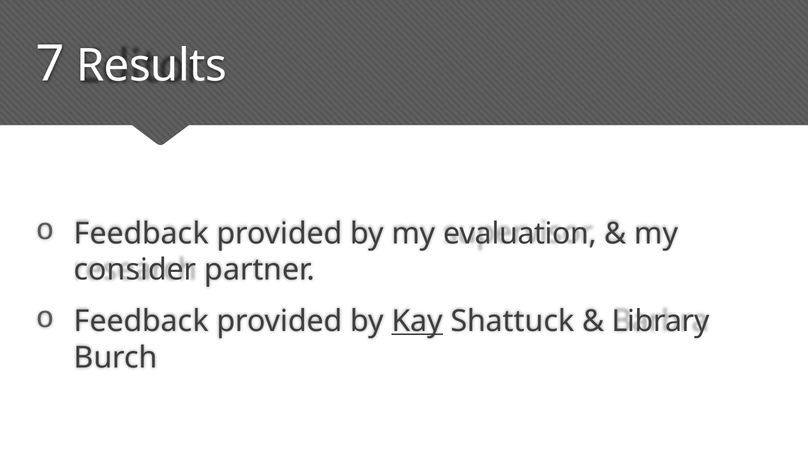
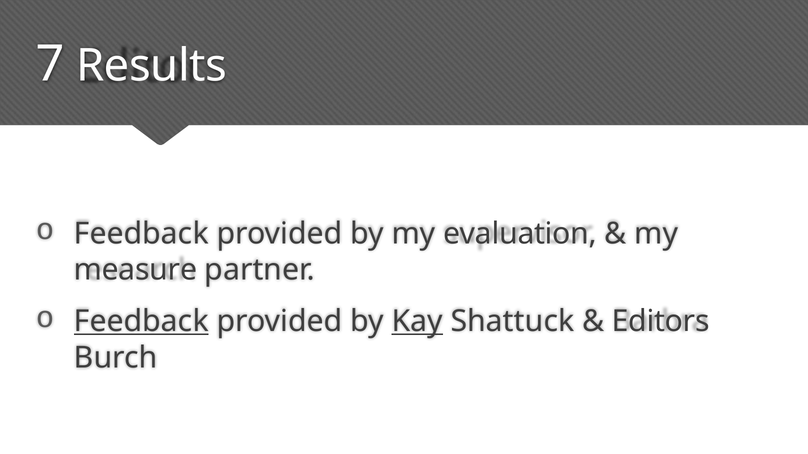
consider: consider -> measure (135, 270)
Feedback underline: none -> present (141, 322)
Library: Library -> Editors (661, 322)
